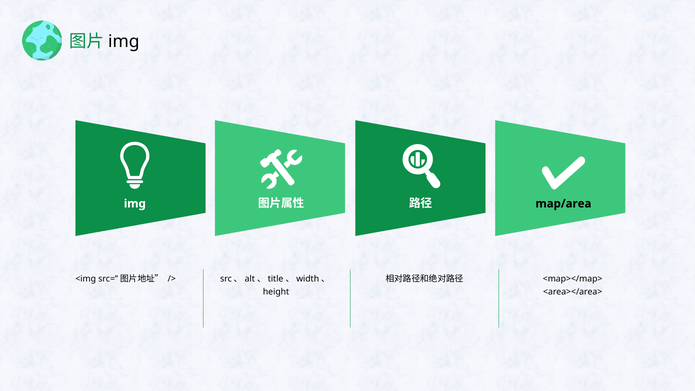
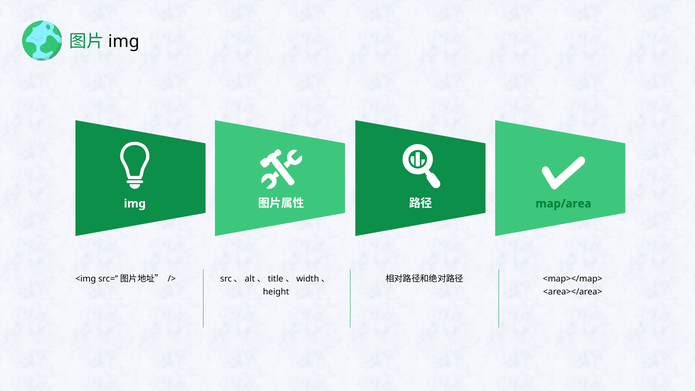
map/area colour: black -> green (563, 204)
